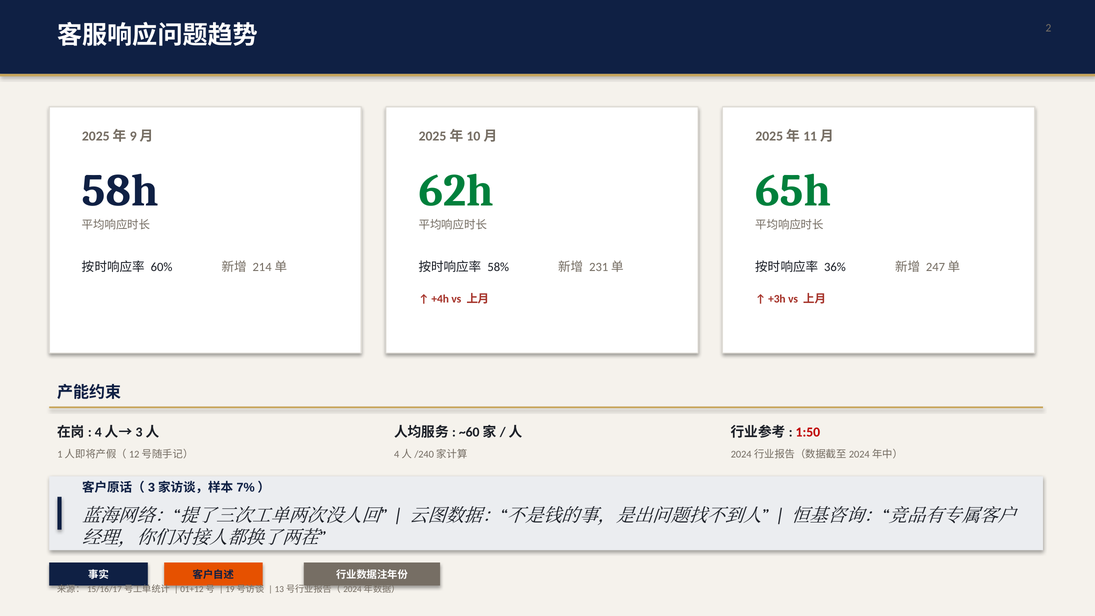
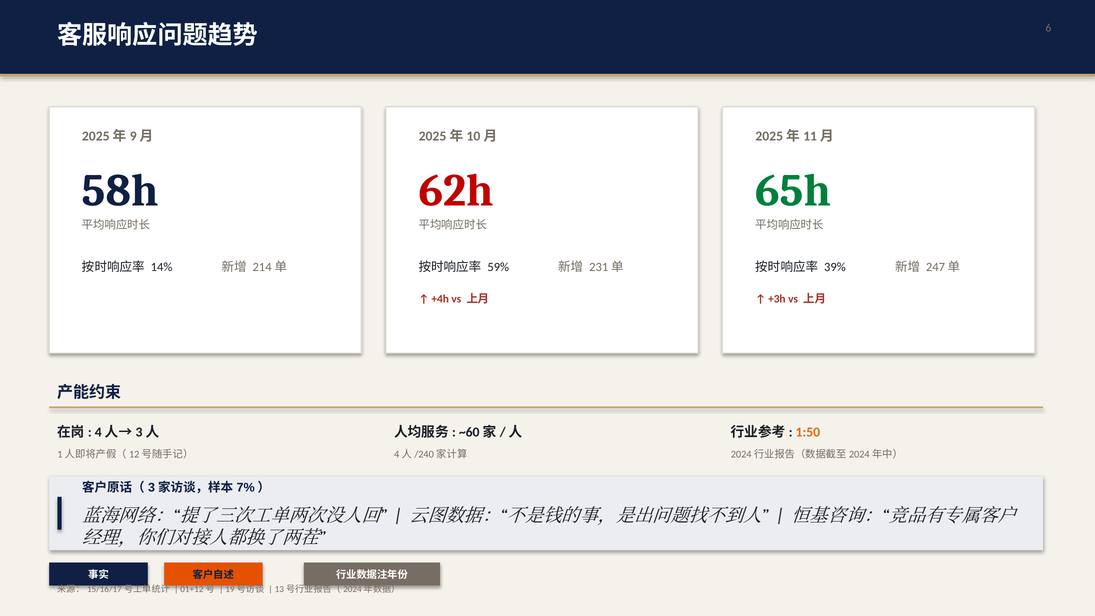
2: 2 -> 6 (1048, 28)
62h colour: green -> red (456, 191)
60%: 60% -> 14% (162, 267)
58%: 58% -> 59% (498, 267)
36%: 36% -> 39% (835, 267)
1:50 colour: red -> orange (808, 432)
